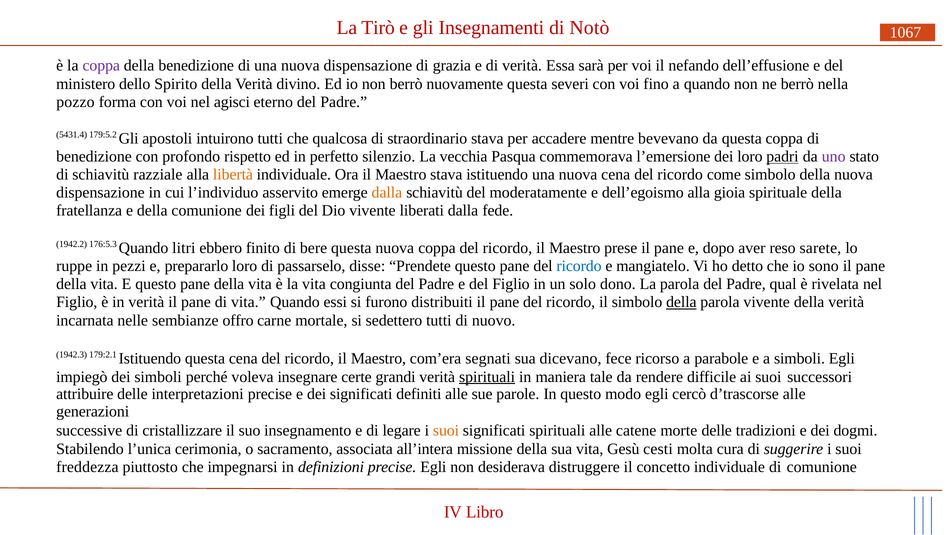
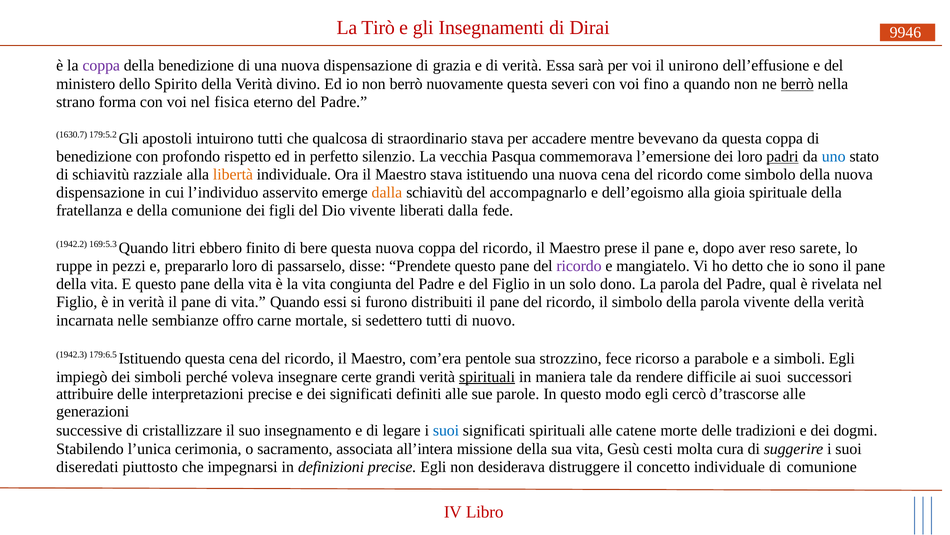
Notò: Notò -> Dirai (590, 28)
1067: 1067 -> 9946 (905, 33)
nefando: nefando -> unirono (694, 66)
berrò underline: none -> present (797, 84)
pozzo: pozzo -> strano (76, 102)
agisci: agisci -> fisica (232, 102)
5431.4: 5431.4 -> 1630.7 (72, 135)
uno colour: purple -> blue (834, 156)
moderatamente: moderatamente -> accompagnarlo (538, 193)
176:5.3: 176:5.3 -> 169:5.3 (103, 244)
ricordo colour: blue -> purple (579, 266)
della underline: present -> none (681, 302)
179:2.1: 179:2.1 -> 179:6.5 (103, 355)
segnati: segnati -> pentole (488, 359)
dicevano: dicevano -> strozzino (571, 359)
suoi colour: orange -> blue (446, 431)
freddezza: freddezza -> diseredati (87, 467)
